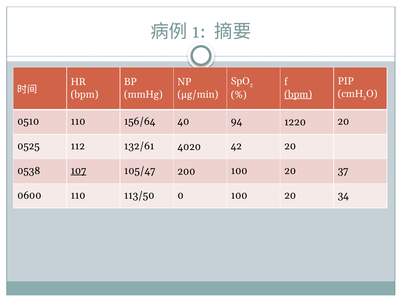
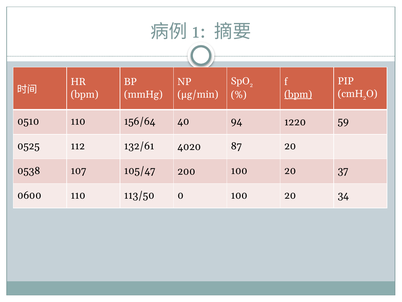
20 20: 20 -> 59 (343, 121)
42: 42 -> 87 (236, 146)
107 underline: present -> none (78, 170)
